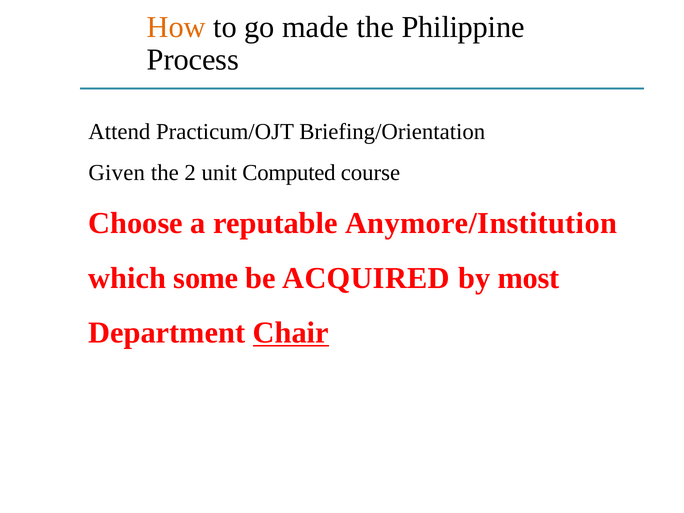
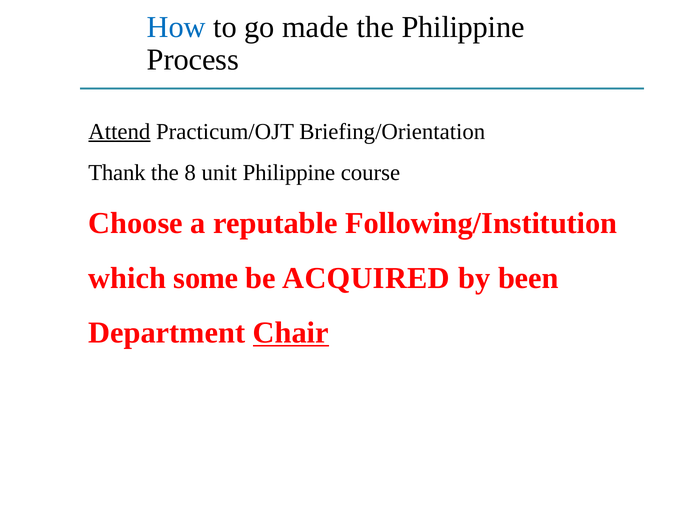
How colour: orange -> blue (176, 27)
Attend underline: none -> present (119, 132)
Given: Given -> Thank (117, 173)
2: 2 -> 8 (190, 173)
unit Computed: Computed -> Philippine (289, 173)
Anymore/Institution: Anymore/Institution -> Following/Institution (481, 223)
most: most -> been (528, 278)
